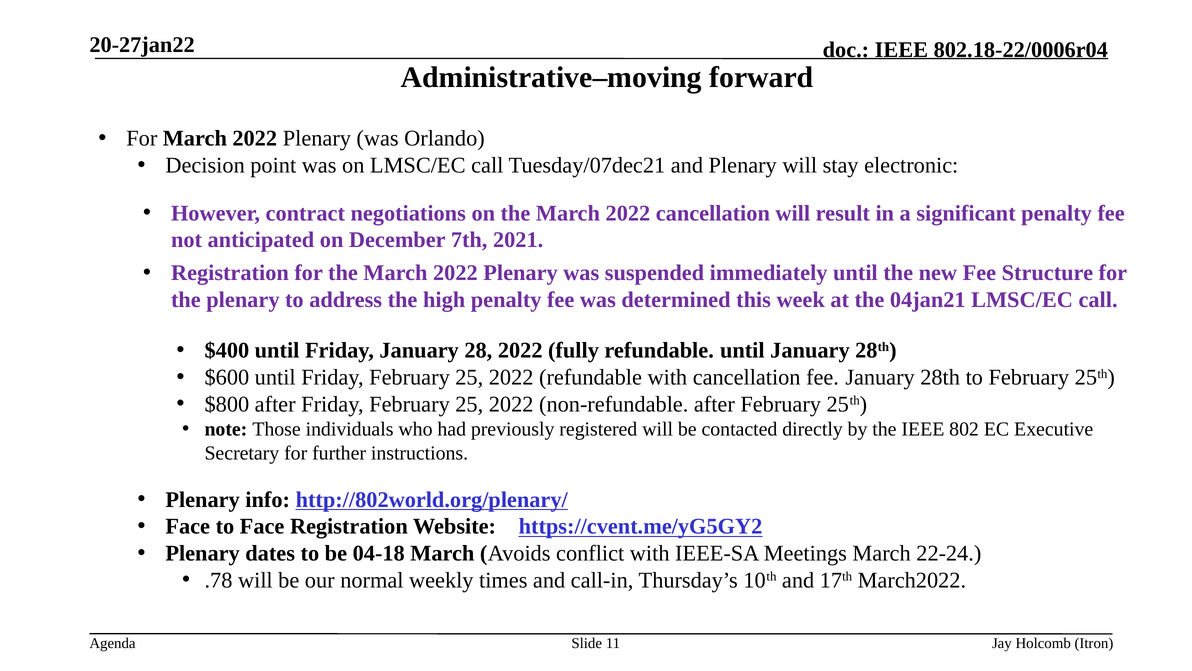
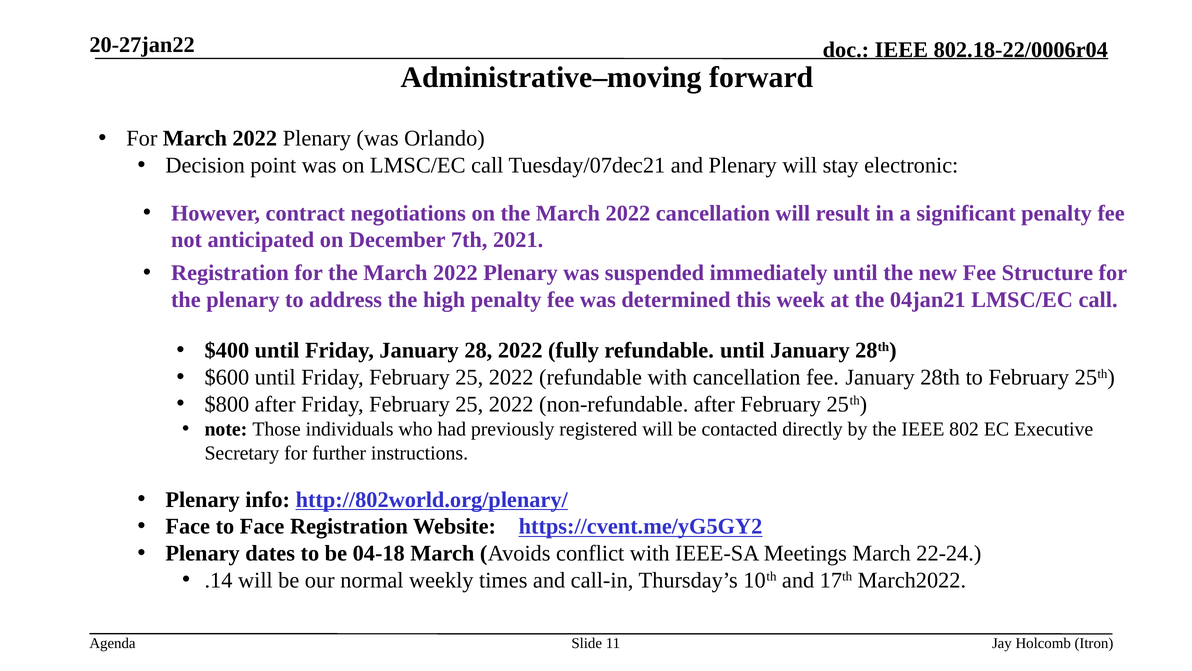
.78: .78 -> .14 (219, 580)
